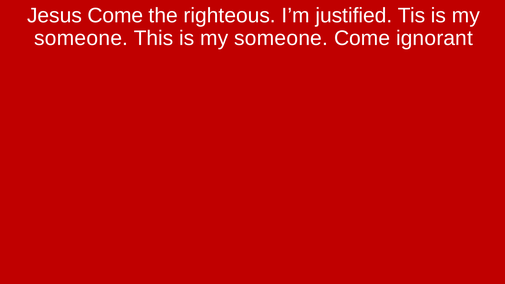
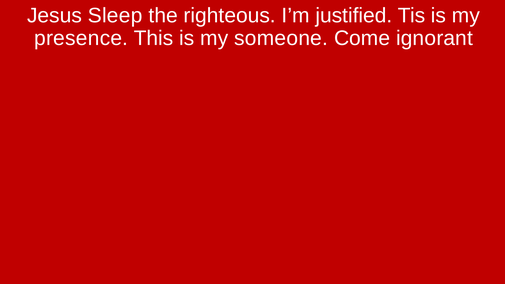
Jesus Come: Come -> Sleep (115, 16)
someone: someone -> presence (81, 38)
